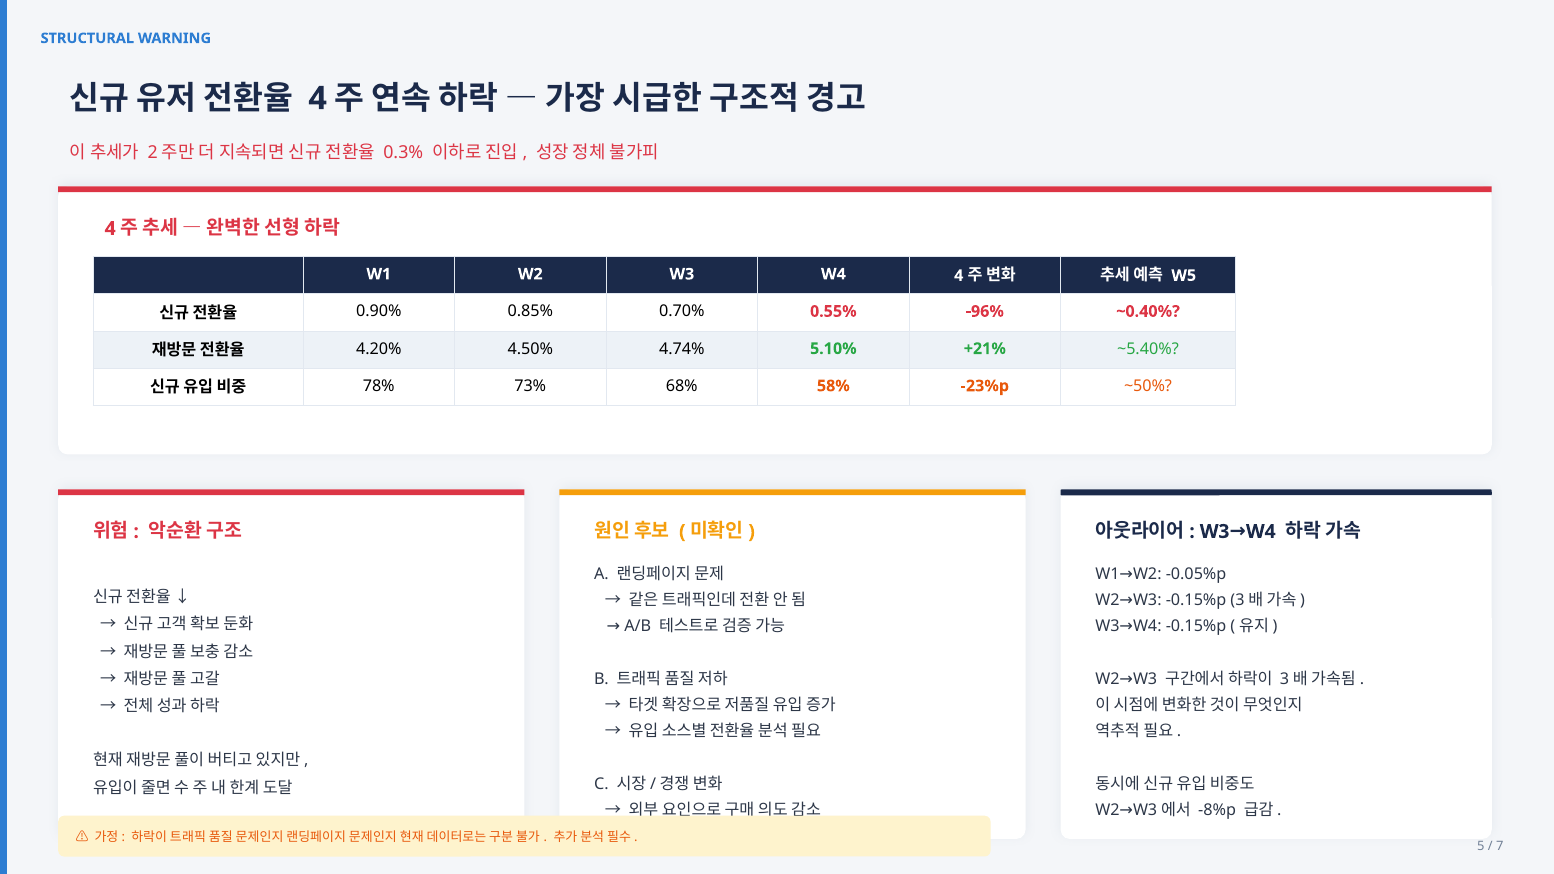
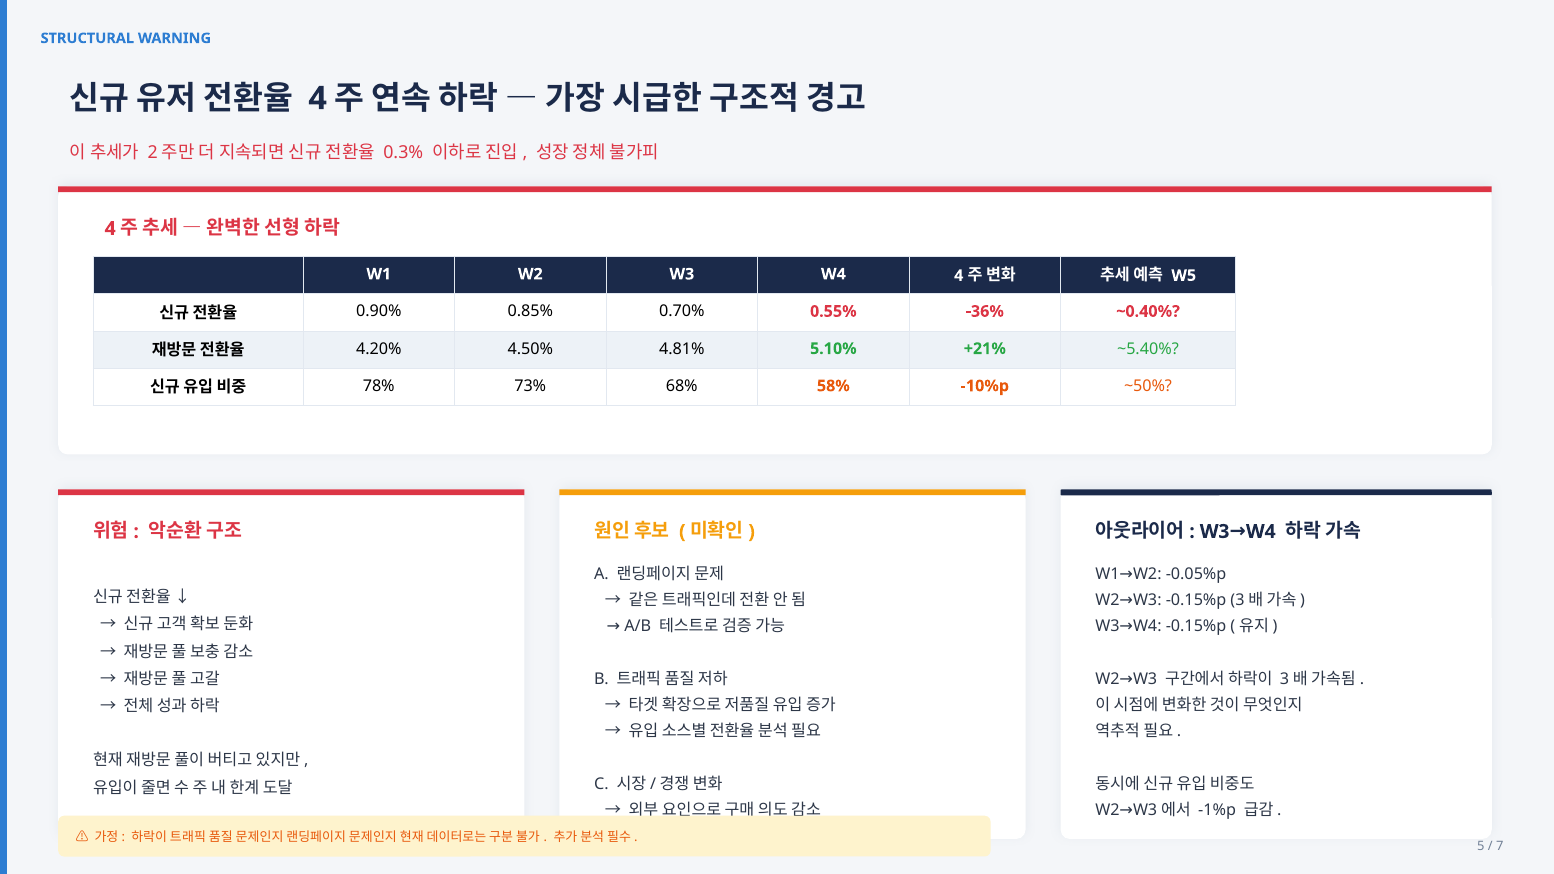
-96%: -96% -> -36% (985, 311)
4.74%: 4.74% -> 4.81% (682, 349)
-23%p: -23%p -> -10%p (985, 386)
-8%p: -8%p -> -1%p (1217, 810)
